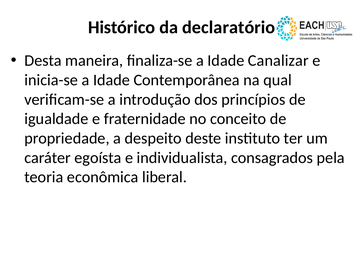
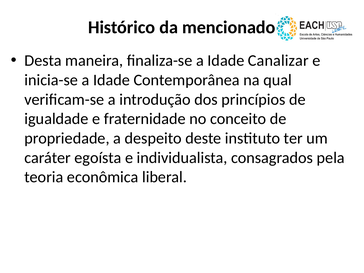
declaratório: declaratório -> mencionado (229, 27)
